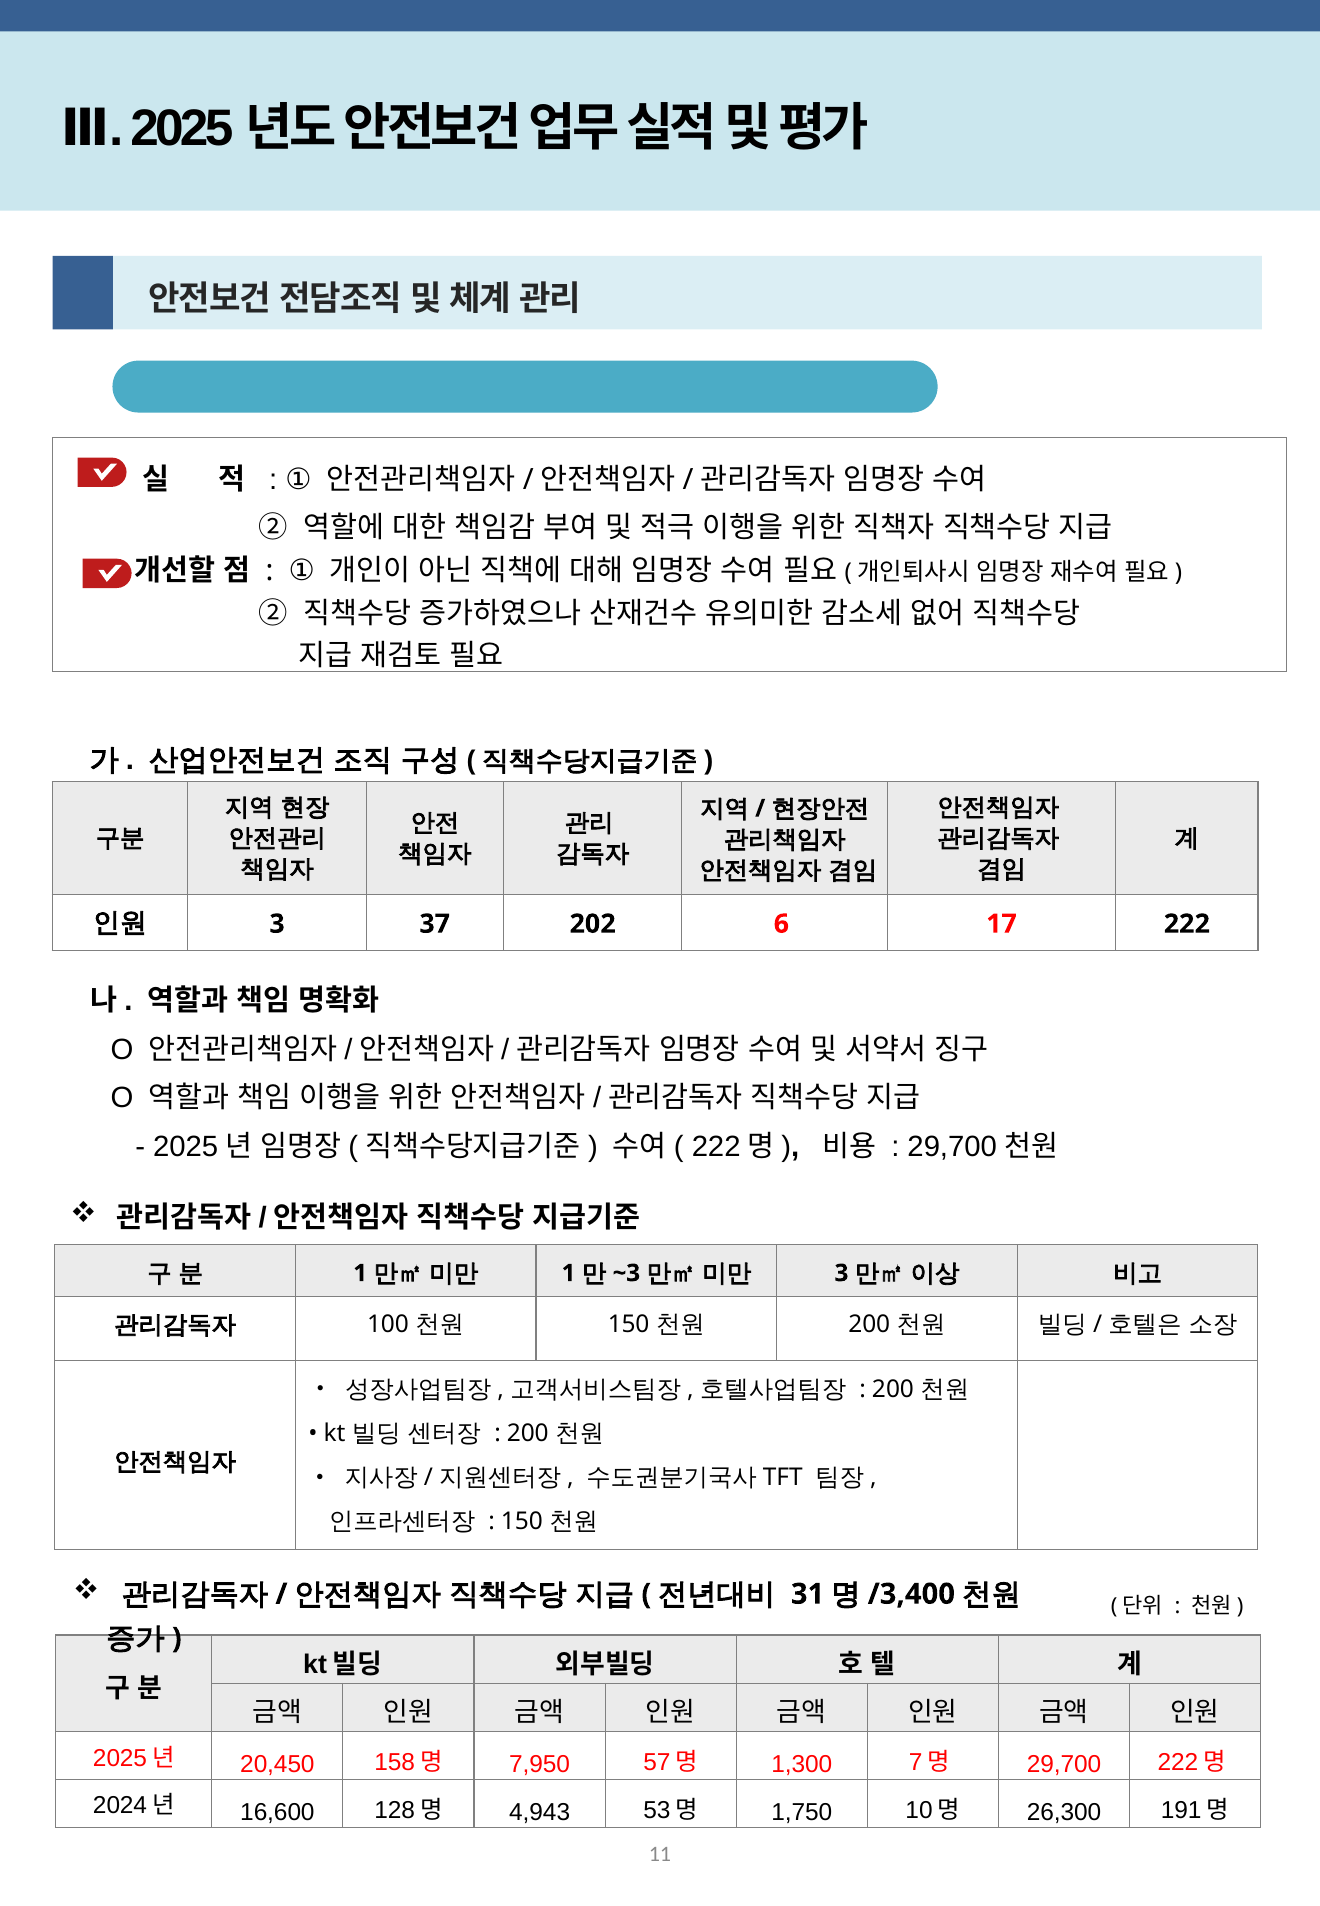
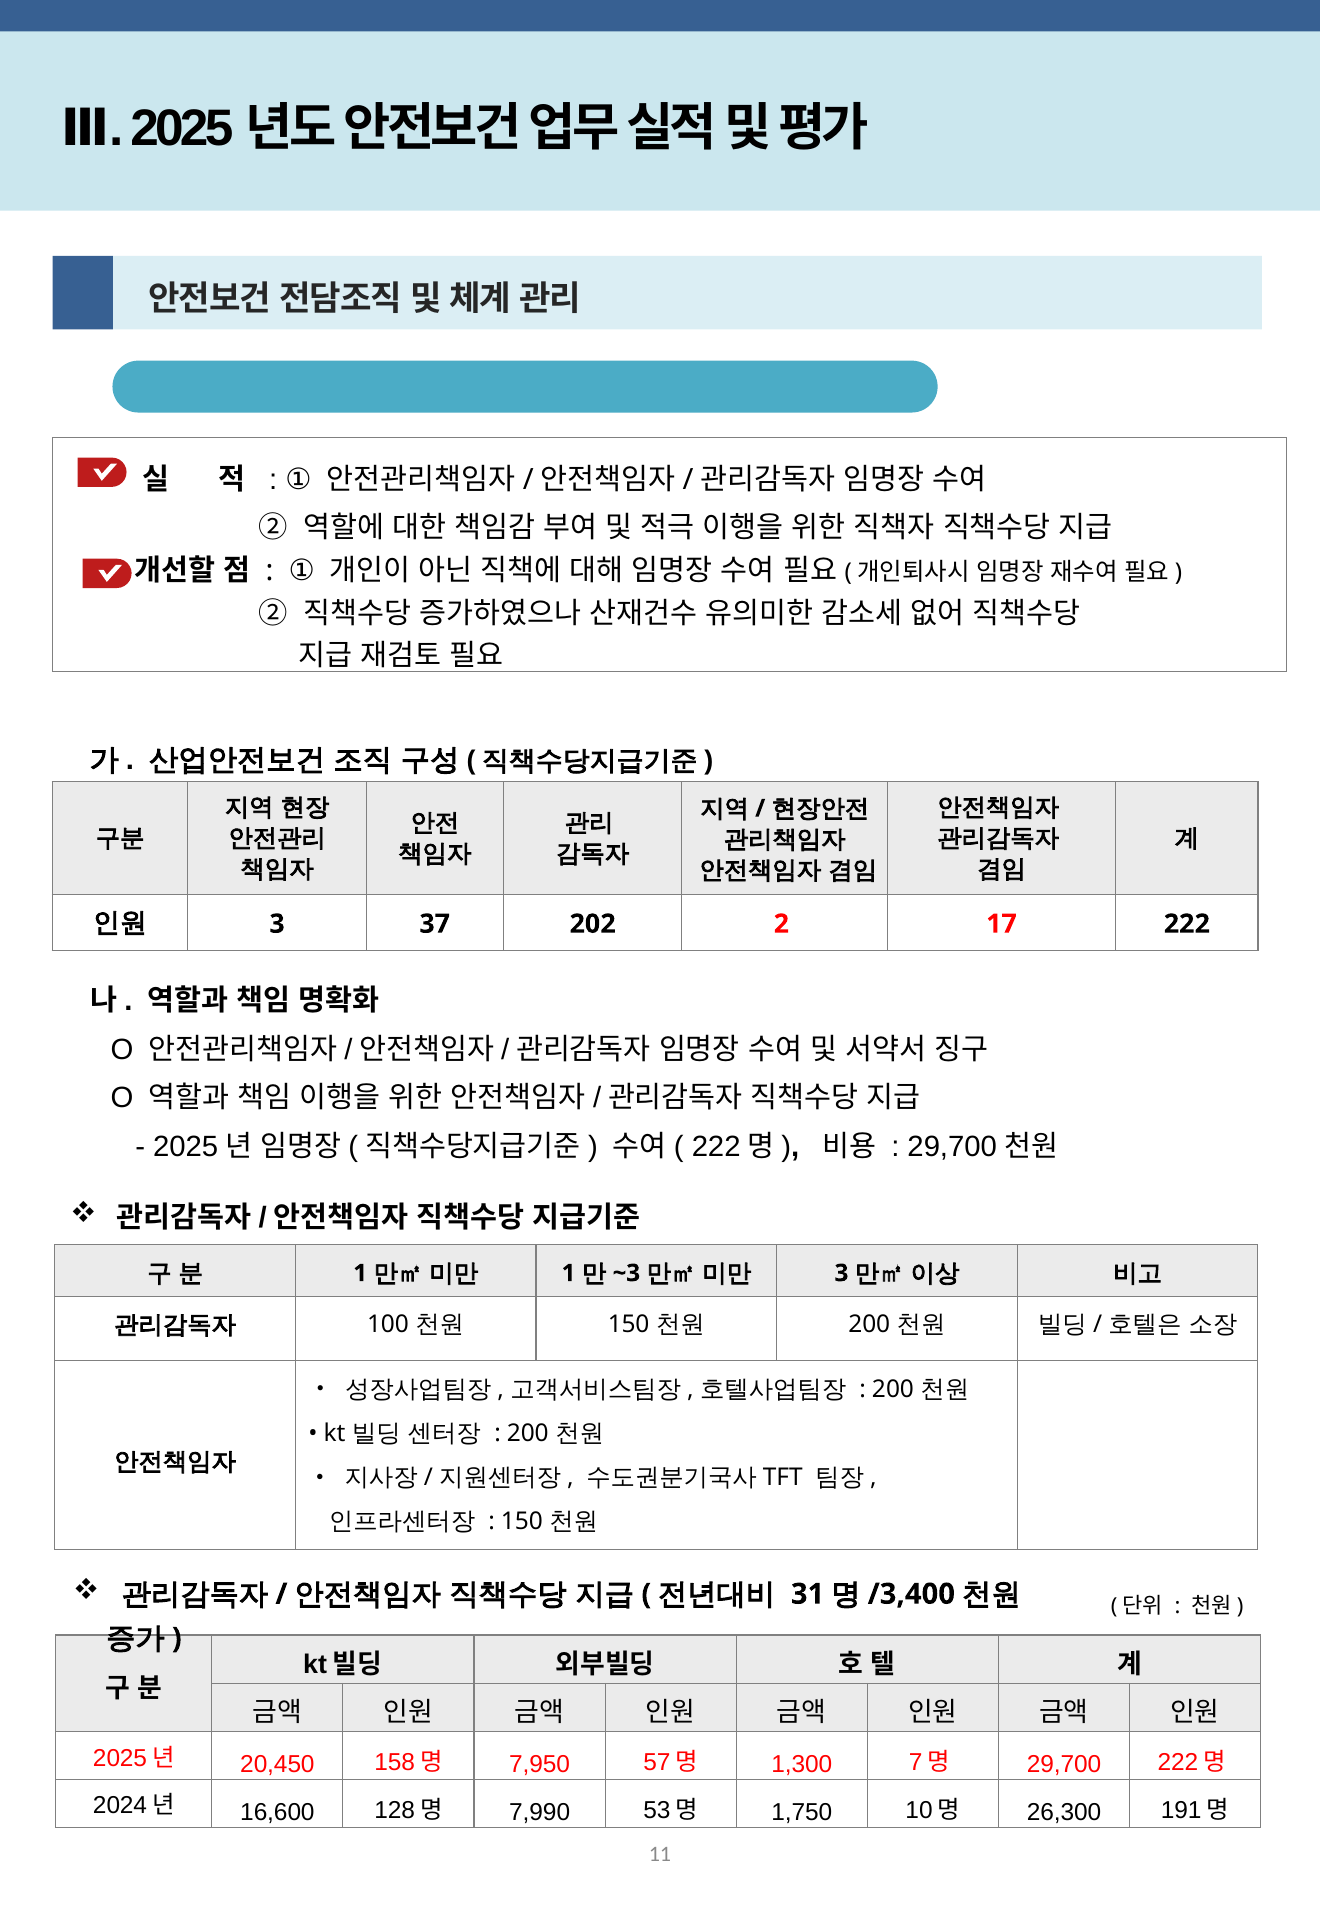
6: 6 -> 2 (781, 924)
4,943: 4,943 -> 7,990 (540, 1813)
